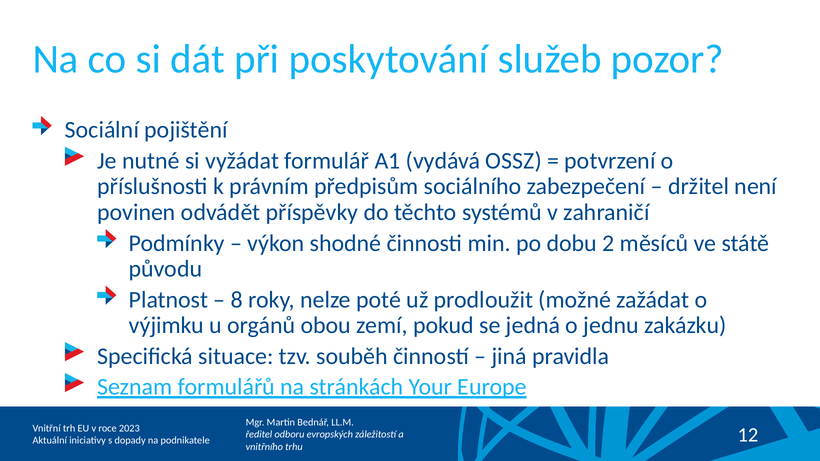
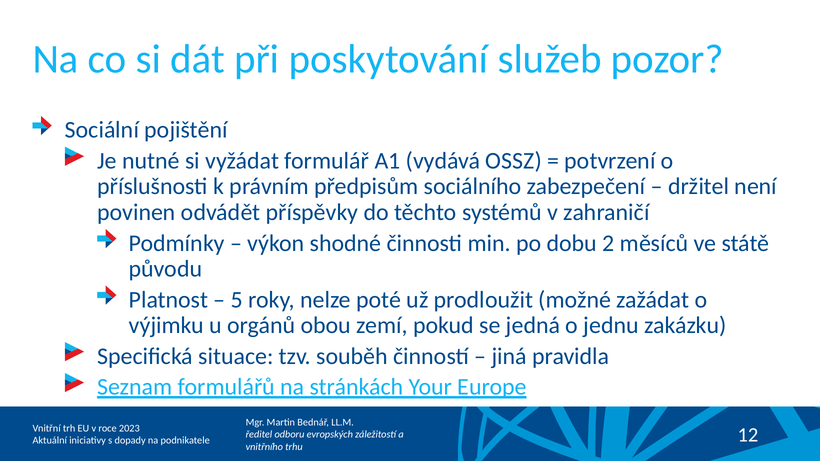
8: 8 -> 5 (237, 300)
